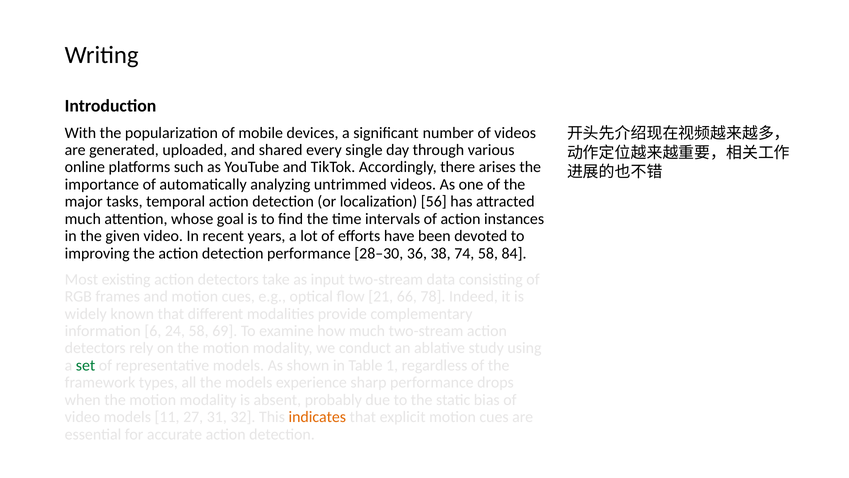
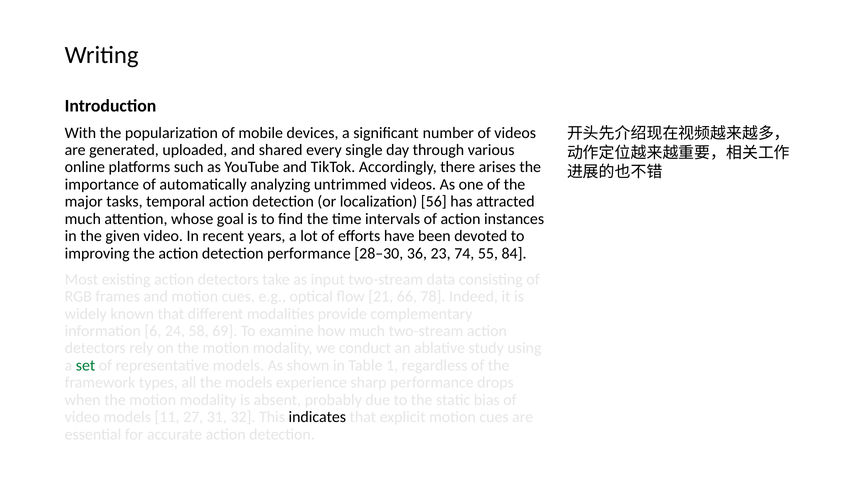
38: 38 -> 23 (441, 253)
74 58: 58 -> 55 (488, 253)
indicates colour: orange -> black (317, 417)
